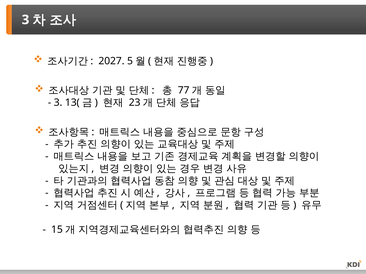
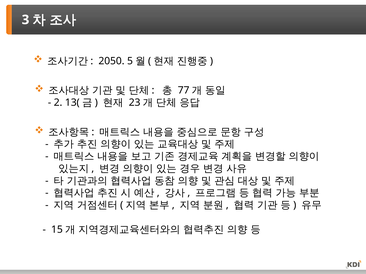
2027: 2027 -> 2050 (111, 61)
3: 3 -> 2 (58, 103)
